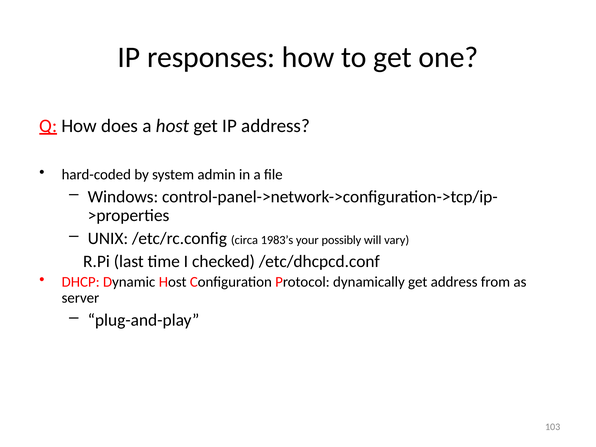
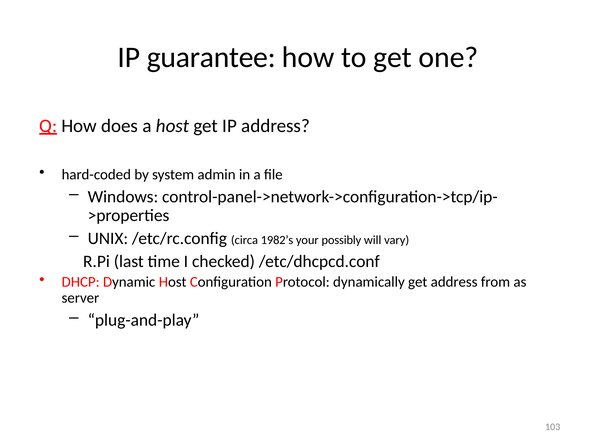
responses: responses -> guarantee (211, 57)
1983’s: 1983’s -> 1982’s (277, 240)
